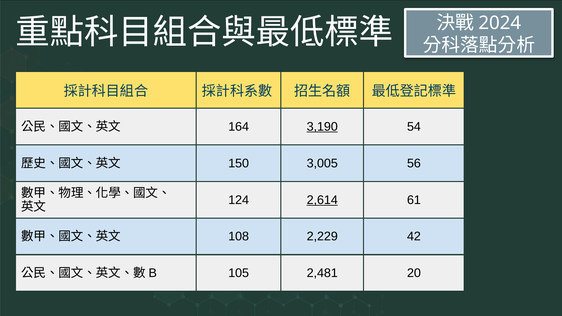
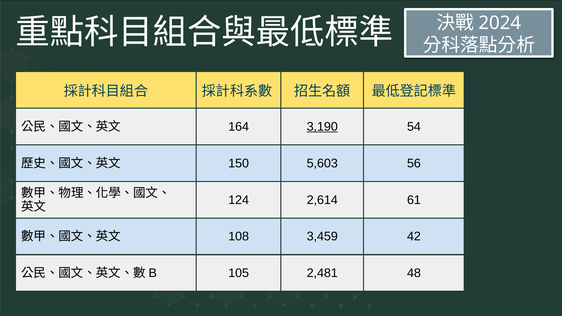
3,005: 3,005 -> 5,603 (322, 163)
2,614 underline: present -> none (322, 200)
2,229: 2,229 -> 3,459 (322, 237)
20: 20 -> 48 (414, 273)
